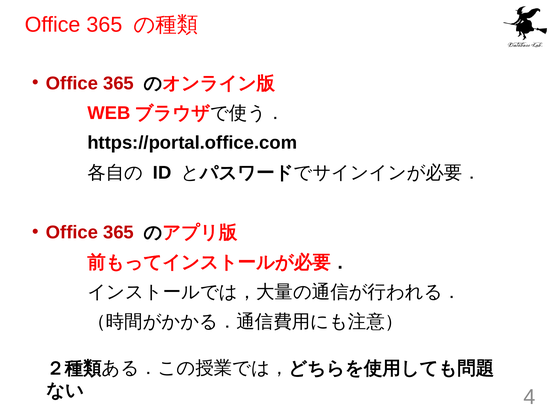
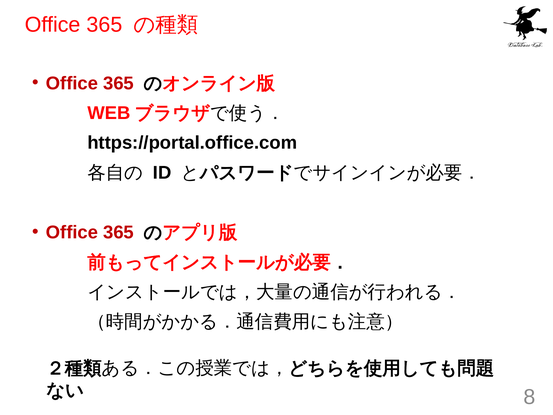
4: 4 -> 8 (529, 397)
